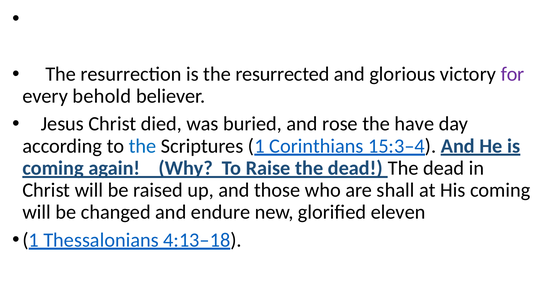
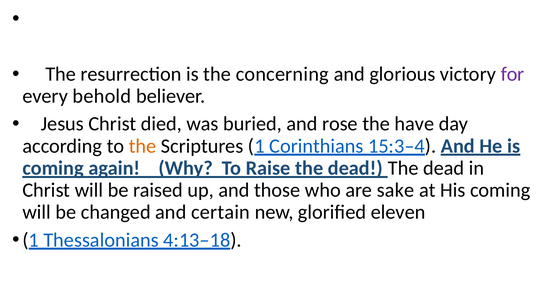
resurrected: resurrected -> concerning (282, 74)
the colour: blue -> orange (142, 146)
shall: shall -> sake (396, 190)
endure: endure -> certain (220, 212)
